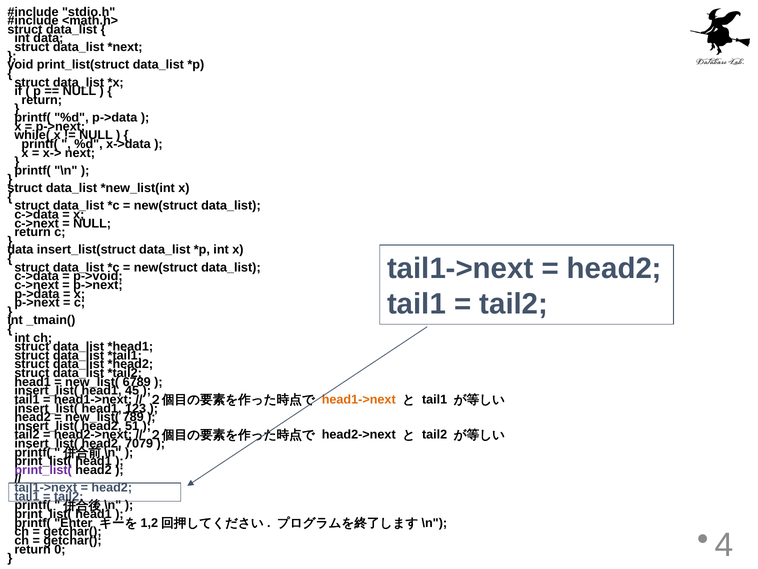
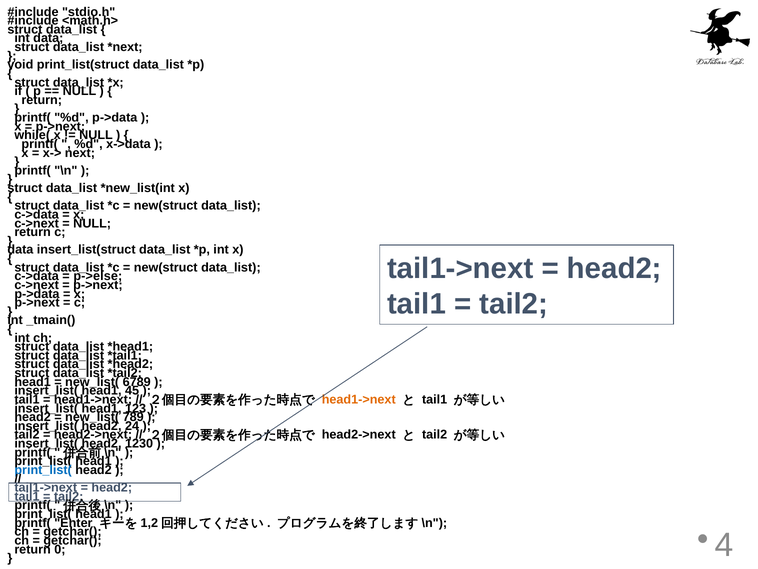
p->void: p->void -> p->else (98, 276)
51: 51 -> 24 (132, 426)
7079: 7079 -> 1230 (139, 443)
print_list( colour: purple -> blue (43, 470)
